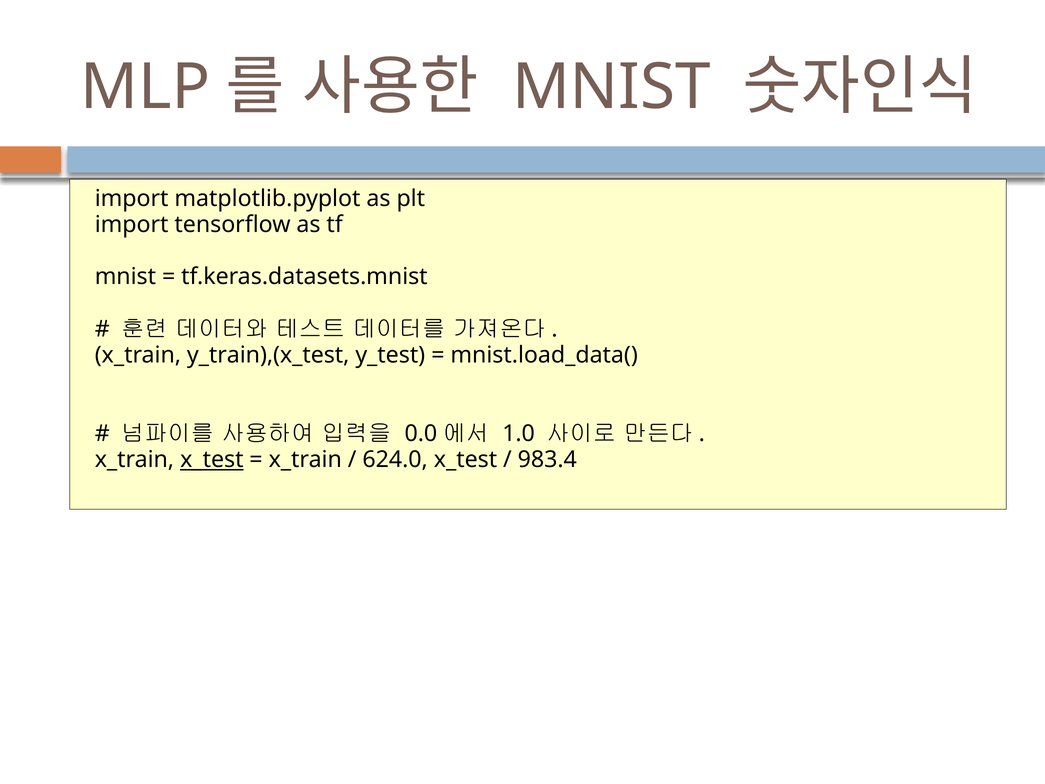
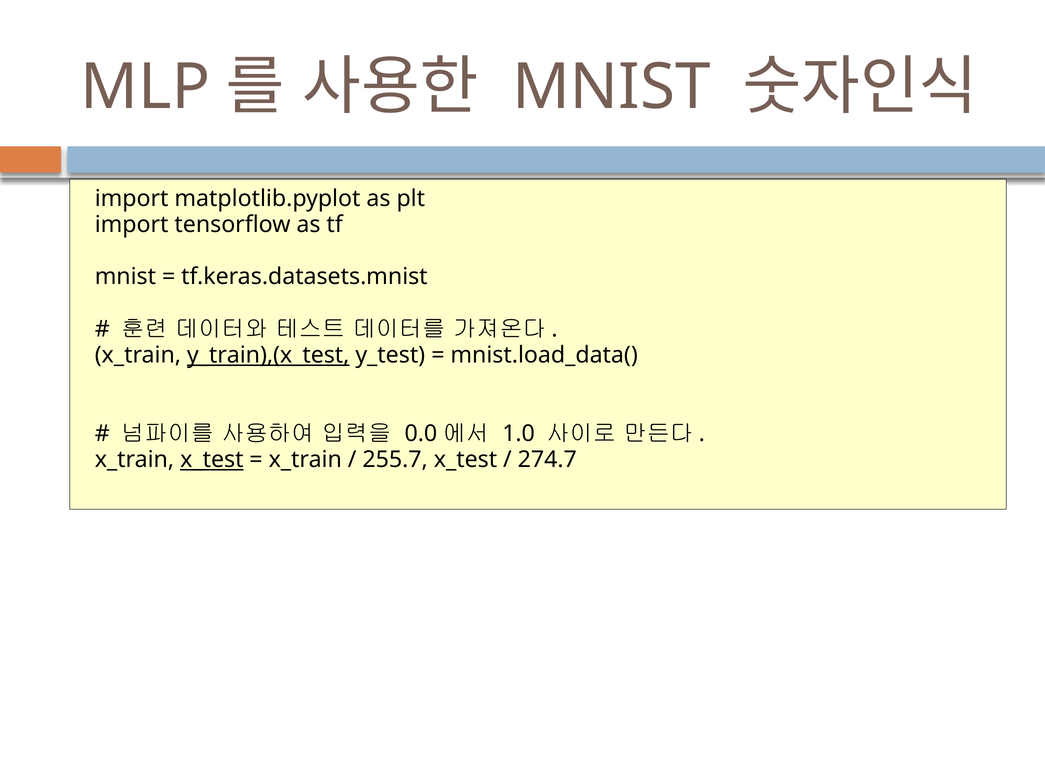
y_train),(x_test underline: none -> present (268, 355)
624.0: 624.0 -> 255.7 (395, 460)
983.4: 983.4 -> 274.7 (547, 460)
